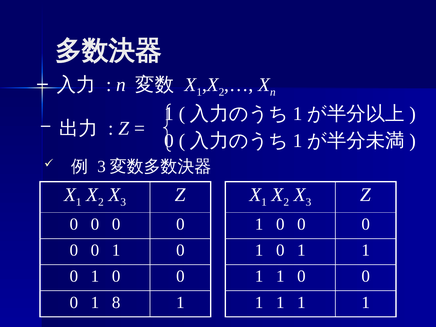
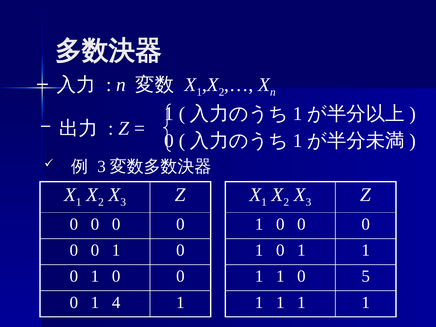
1 1 0 0: 0 -> 5 (366, 276)
8: 8 -> 4 (116, 302)
